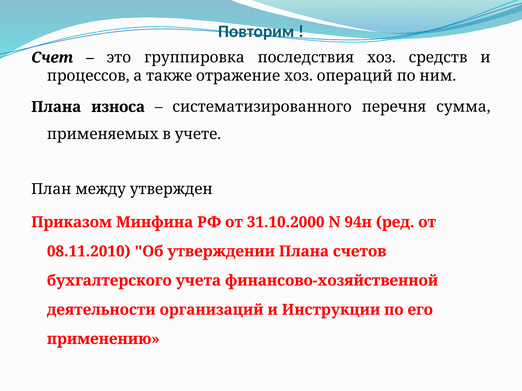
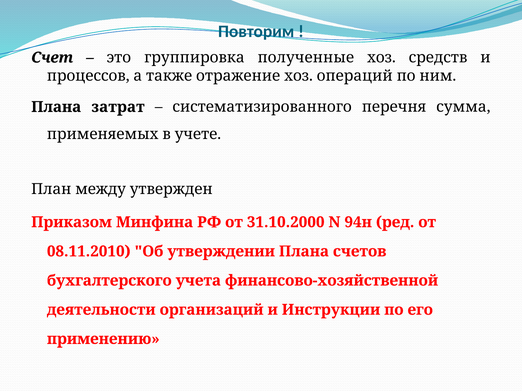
последствия: последствия -> полученные (306, 58)
износа: износа -> затрат (118, 107)
